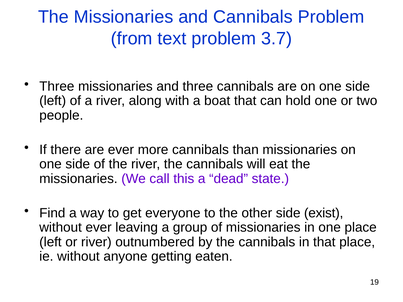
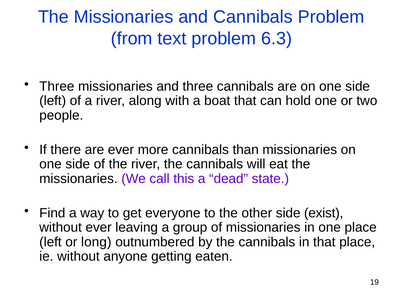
3.7: 3.7 -> 6.3 (277, 39)
or river: river -> long (96, 242)
